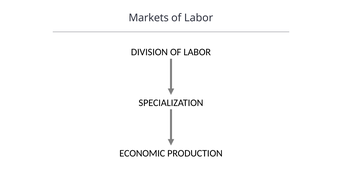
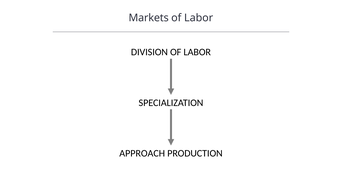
ECONOMIC: ECONOMIC -> APPROACH (142, 154)
